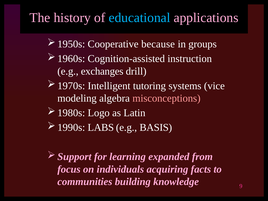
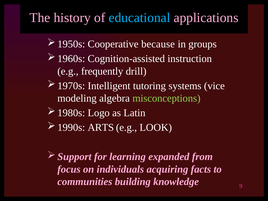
exchanges: exchanges -> frequently (102, 71)
misconceptions colour: pink -> light green (166, 98)
LABS: LABS -> ARTS (101, 128)
BASIS: BASIS -> LOOK (156, 128)
